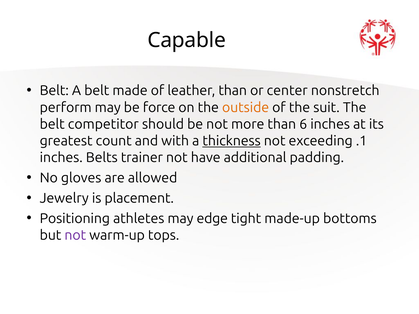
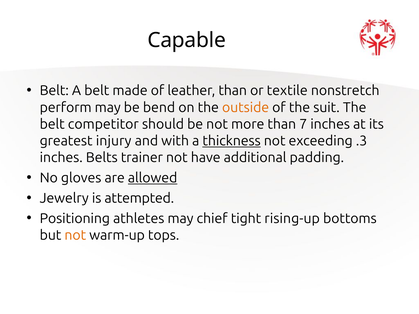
center: center -> textile (287, 91)
force: force -> bend (159, 108)
6: 6 -> 7 (303, 124)
count: count -> injury (114, 141)
.1: .1 -> .3 (362, 141)
allowed underline: none -> present (153, 178)
placement: placement -> attempted (139, 198)
edge: edge -> chief (212, 219)
made-up: made-up -> rising-up (292, 219)
not colour: purple -> orange (75, 235)
